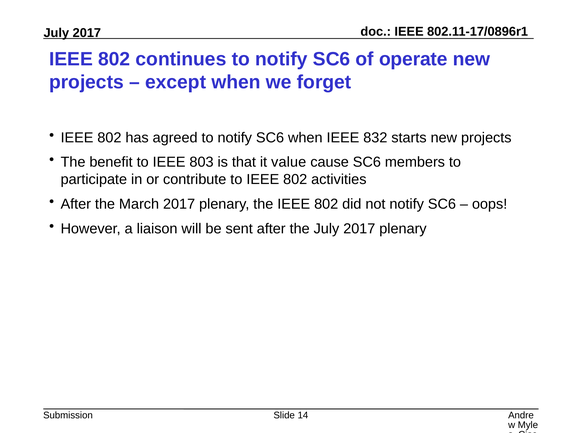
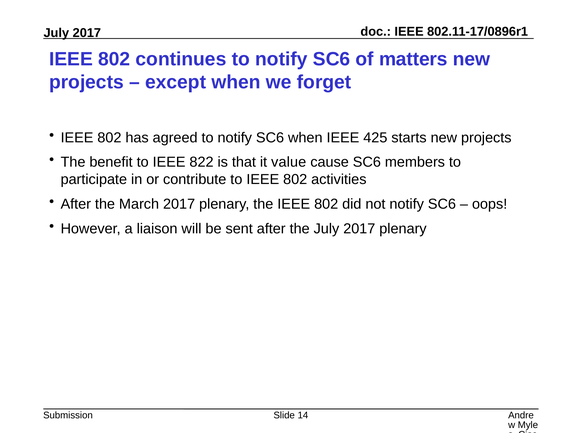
operate: operate -> matters (413, 59)
832: 832 -> 425 (375, 138)
803: 803 -> 822 (202, 162)
